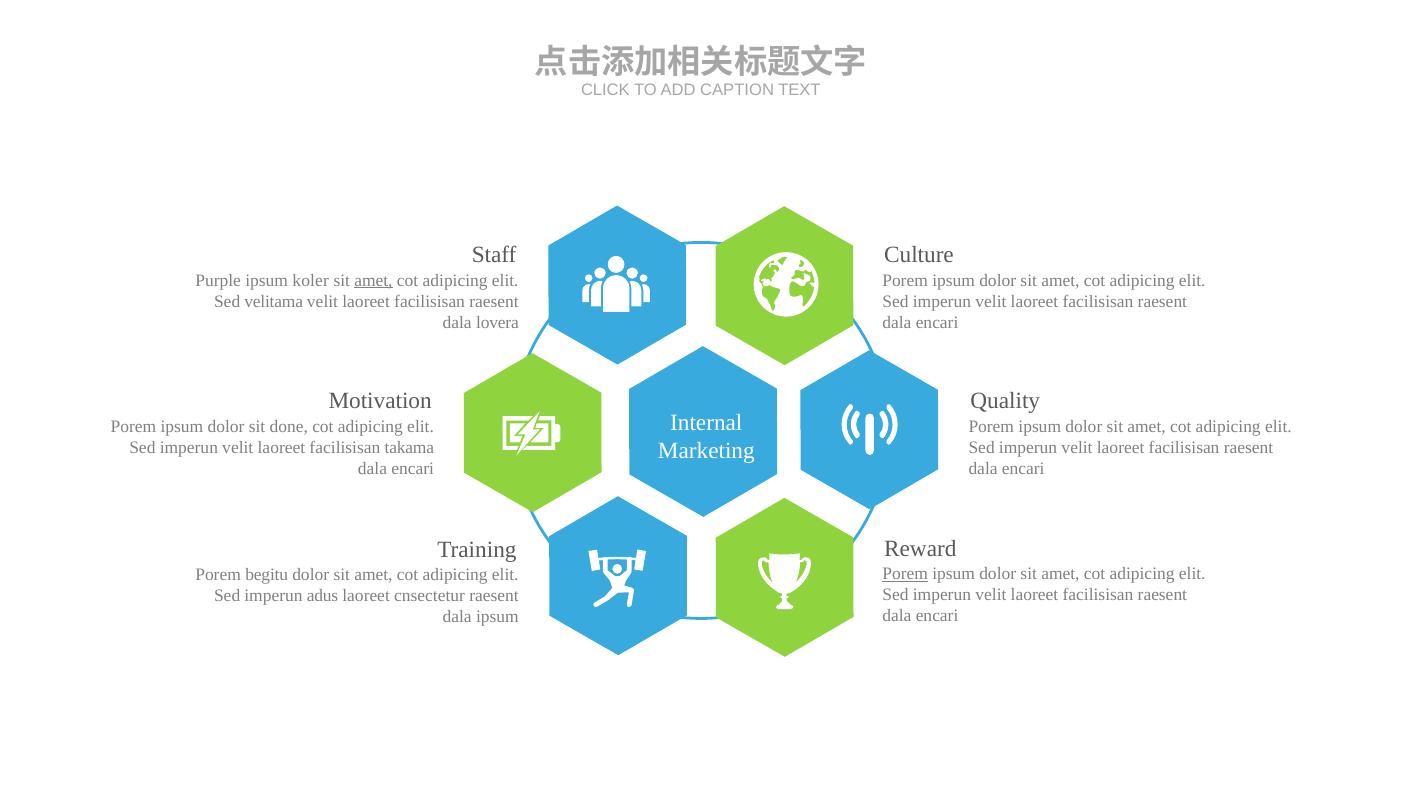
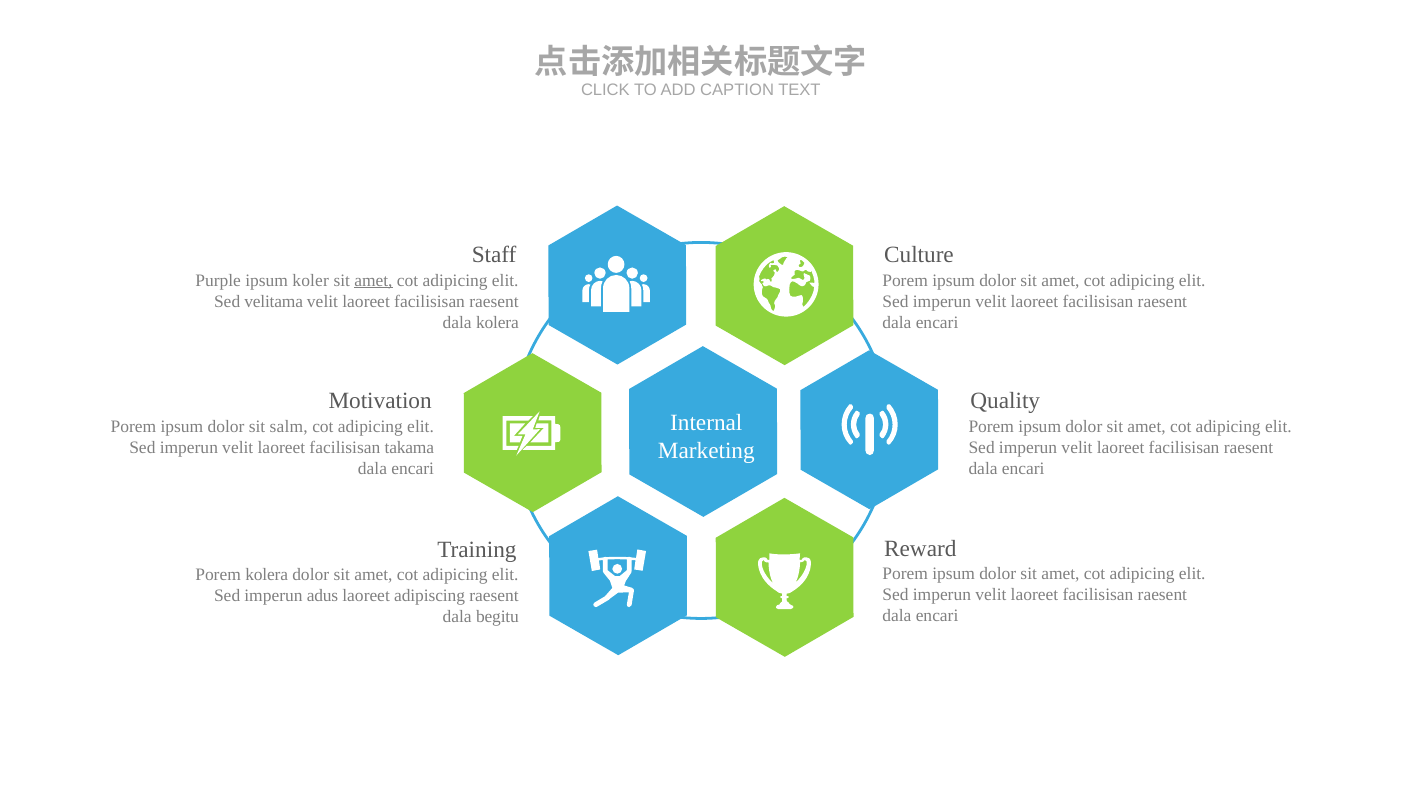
dala lovera: lovera -> kolera (497, 322)
done: done -> salm (289, 426)
Porem underline: present -> none (905, 574)
Porem begitu: begitu -> kolera (267, 574)
cnsectetur: cnsectetur -> adipiscing (430, 595)
dala ipsum: ipsum -> begitu (497, 616)
